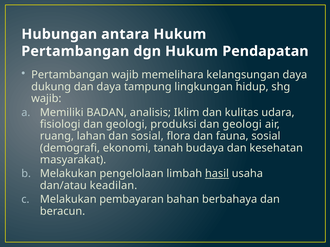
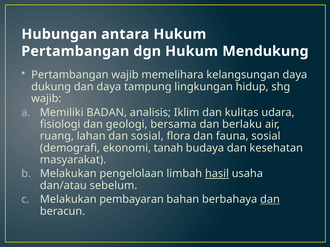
Pendapatan: Pendapatan -> Mendukung (265, 51)
produksi: produksi -> bersama (173, 124)
geologi: geologi -> berlaku (242, 124)
keadilan: keadilan -> sebelum (114, 186)
dan underline: none -> present (270, 200)
